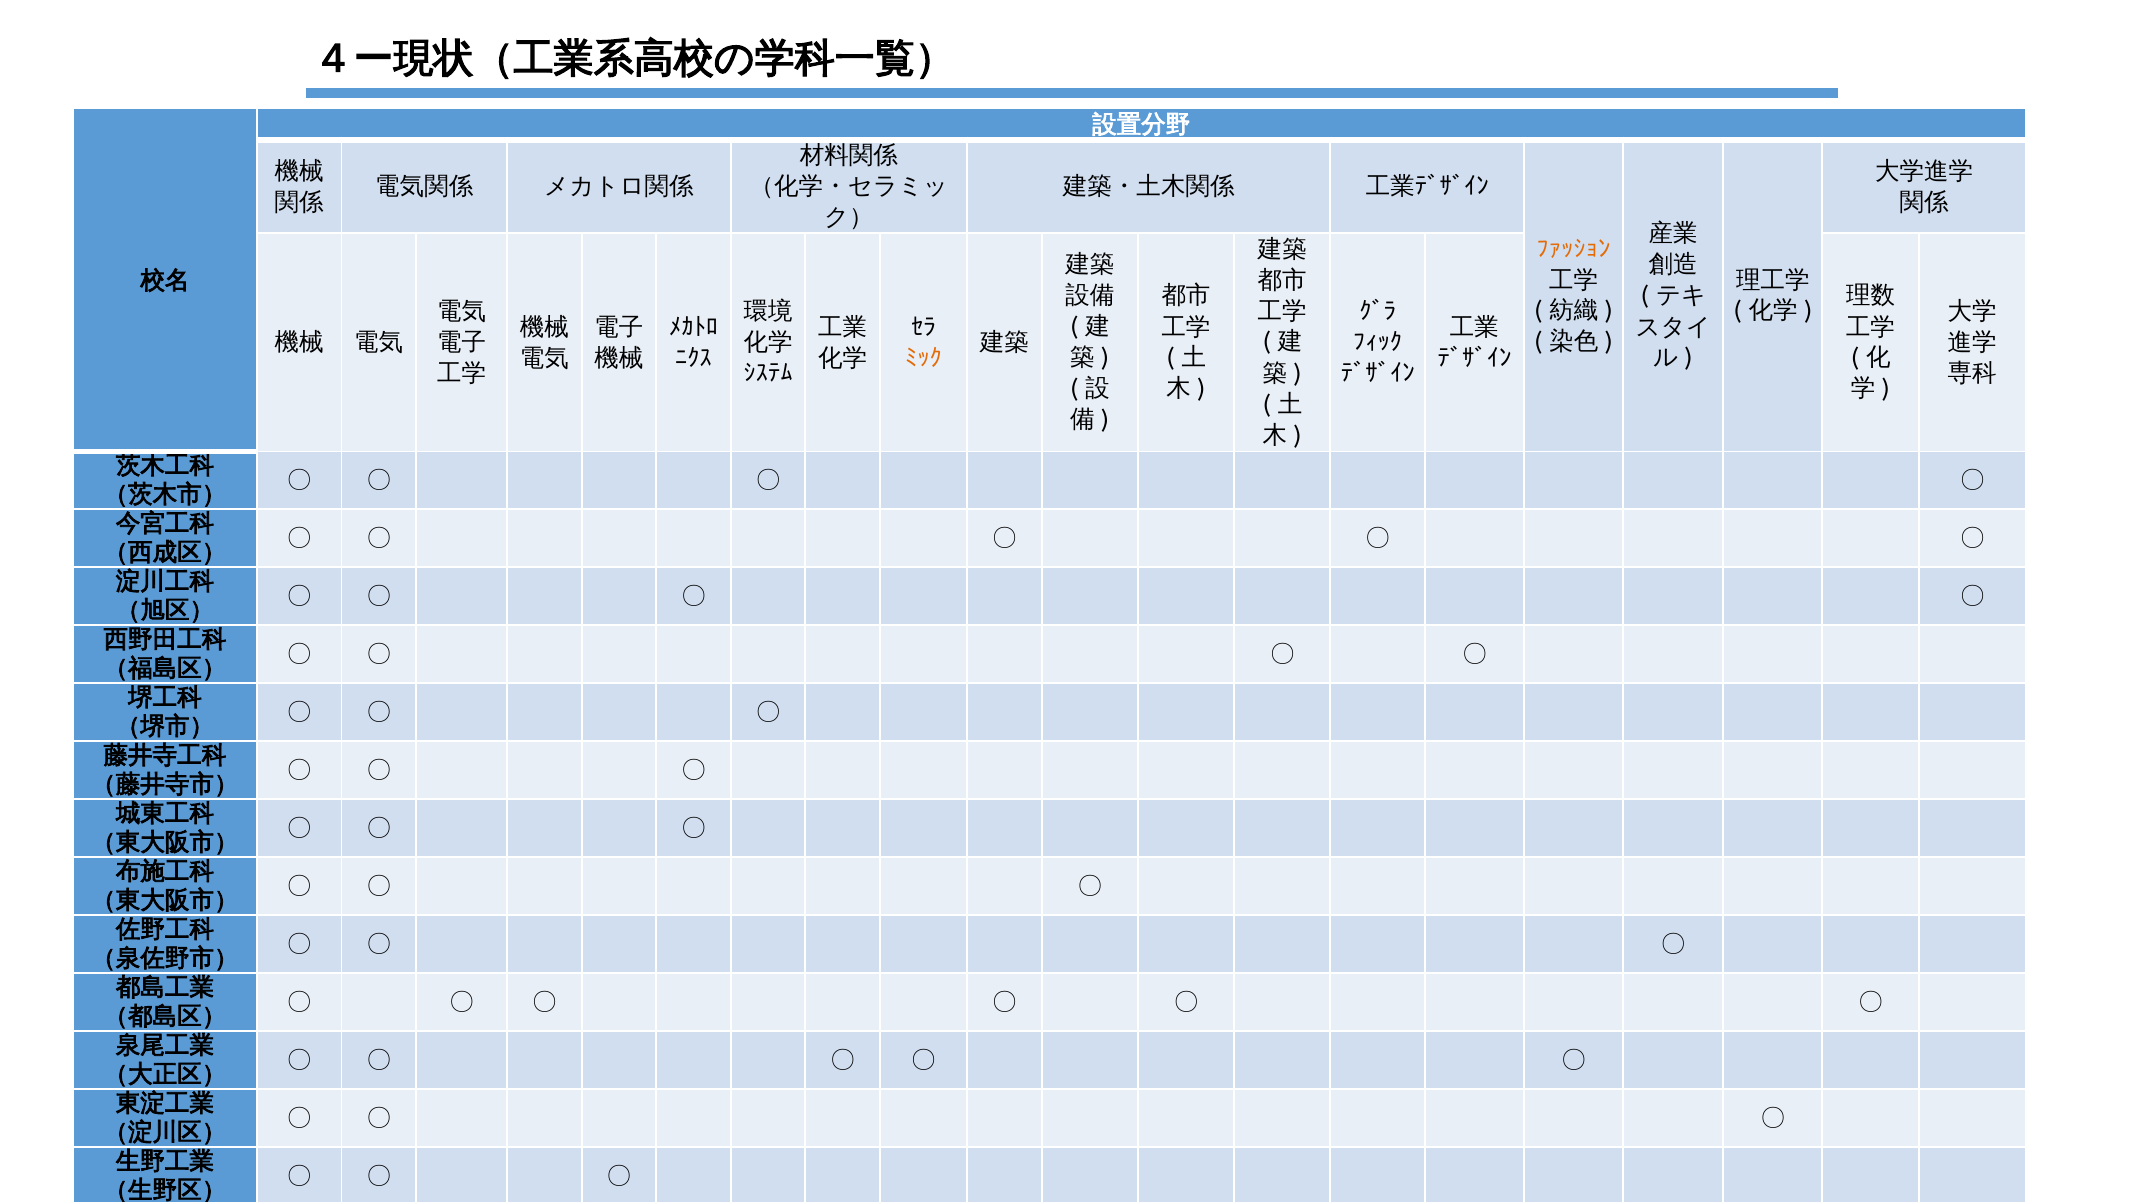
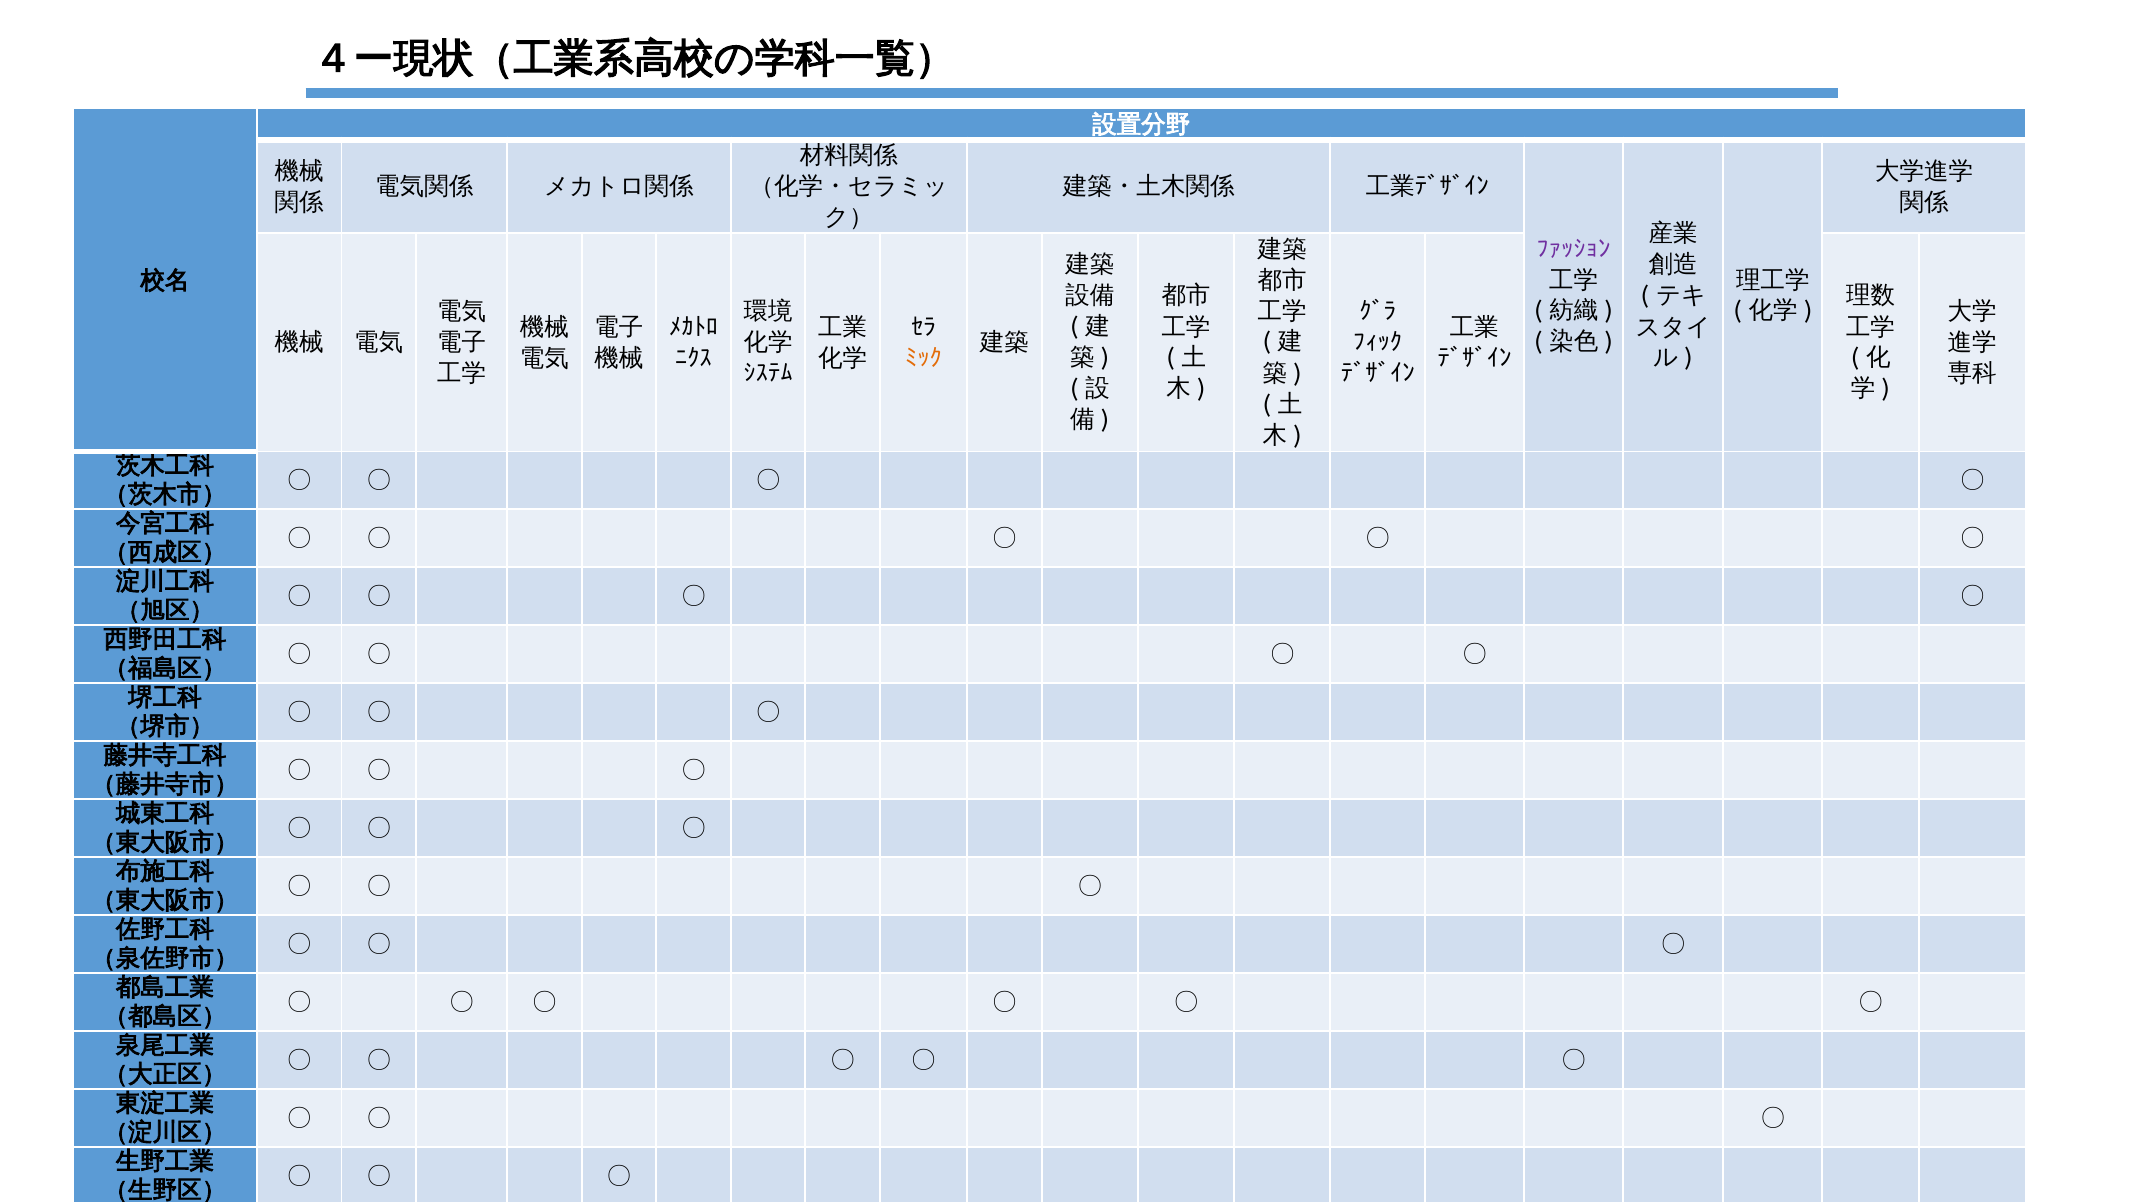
ﾌｧｯｼｮﾝ colour: orange -> purple (1573, 249)
